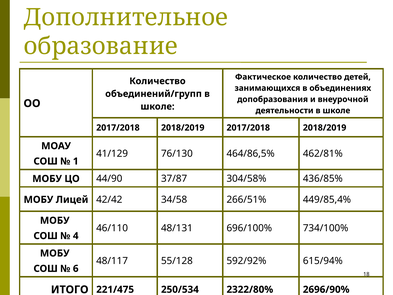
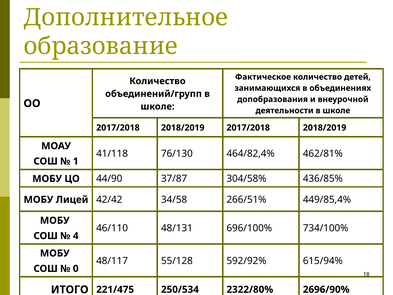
41/129: 41/129 -> 41/118 (112, 154)
464/86,5%: 464/86,5% -> 464/82,4% (251, 154)
6: 6 -> 0 (76, 268)
